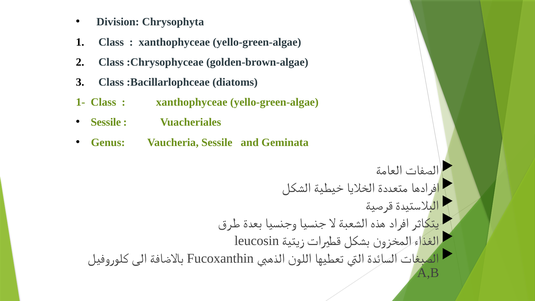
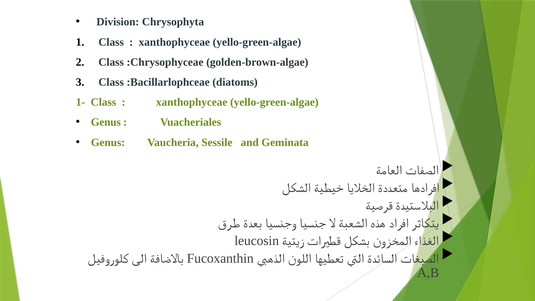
Sessile: Sessile -> Genus (106, 122)
